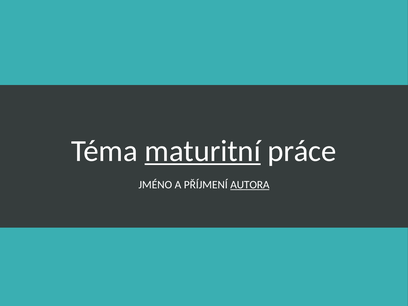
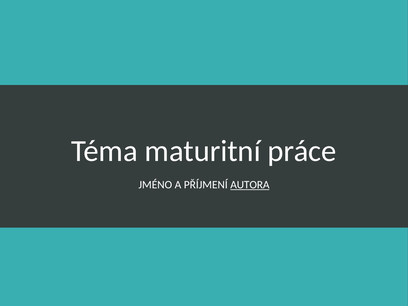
maturitní underline: present -> none (203, 151)
